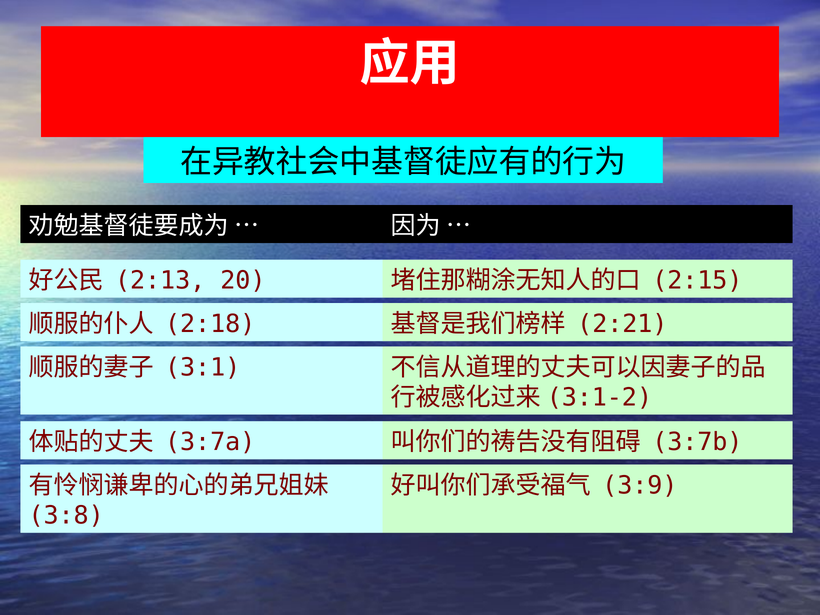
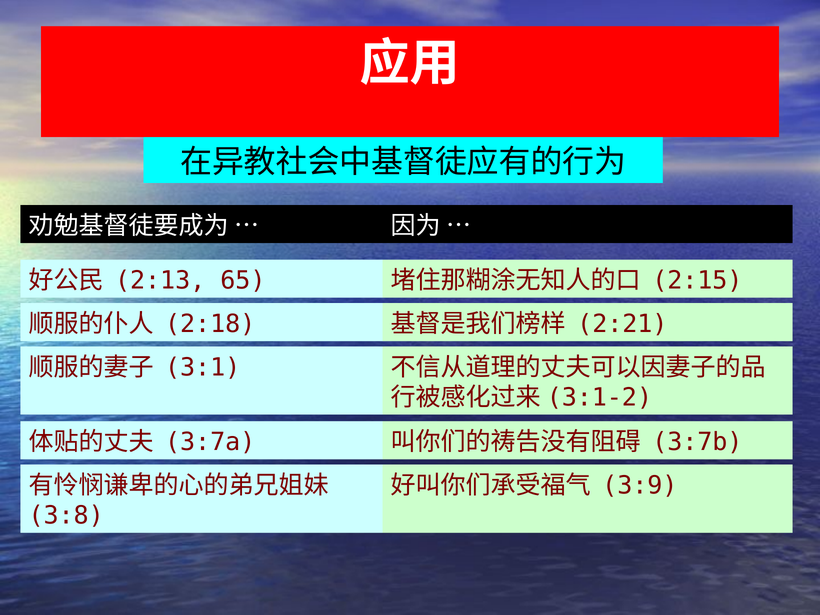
20: 20 -> 65 (243, 280)
